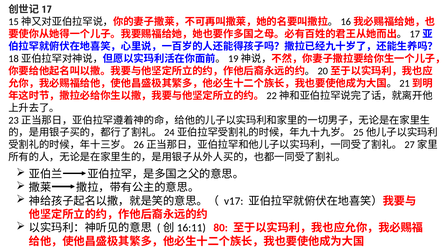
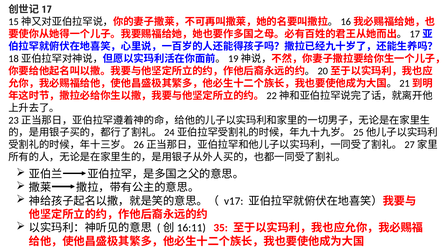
80: 80 -> 35 (221, 227)
